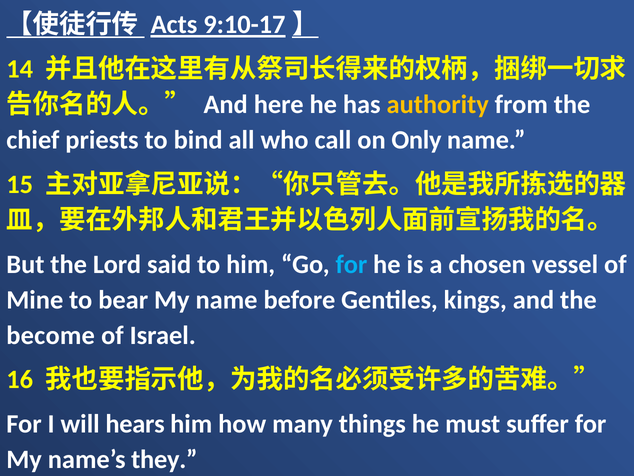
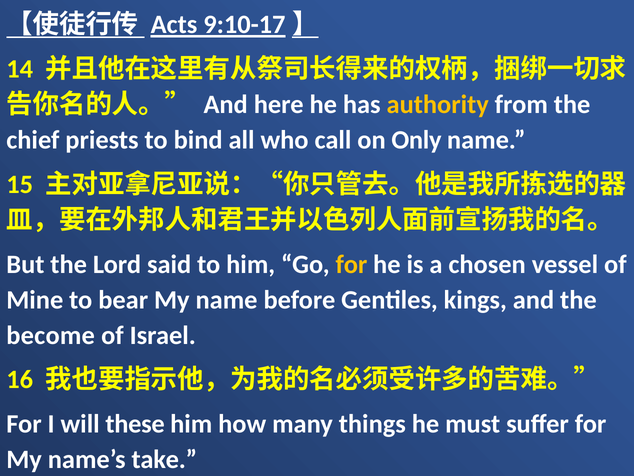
for colour: light blue -> yellow (351, 264)
hears: hears -> these (135, 424)
they: they -> take (164, 459)
